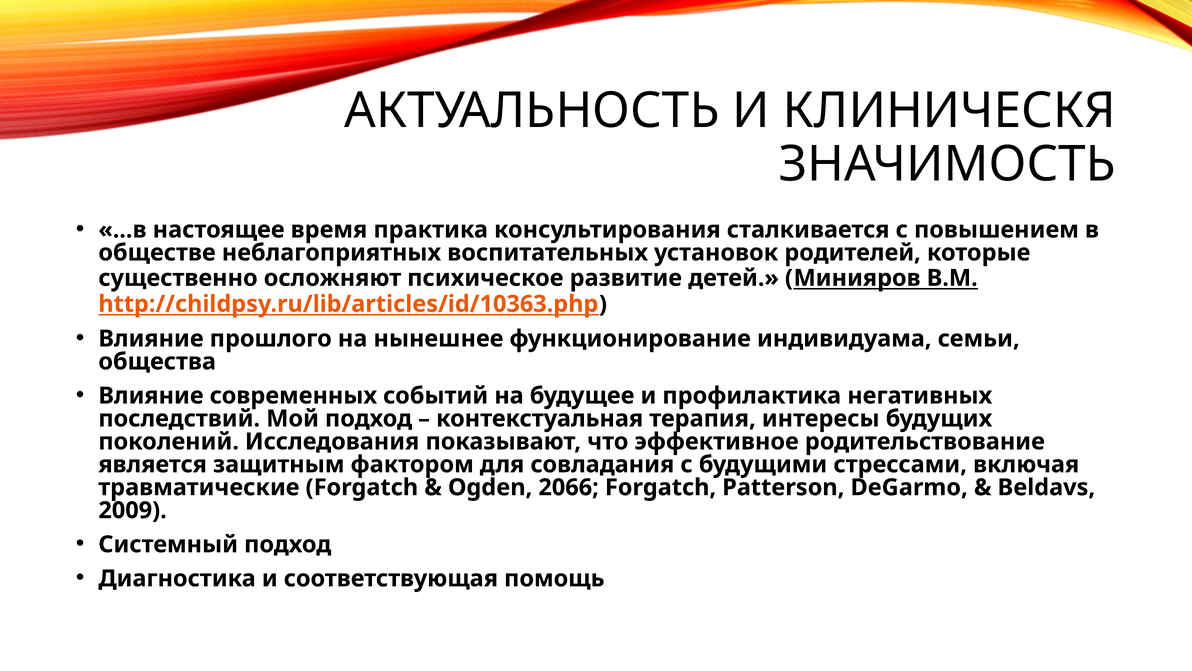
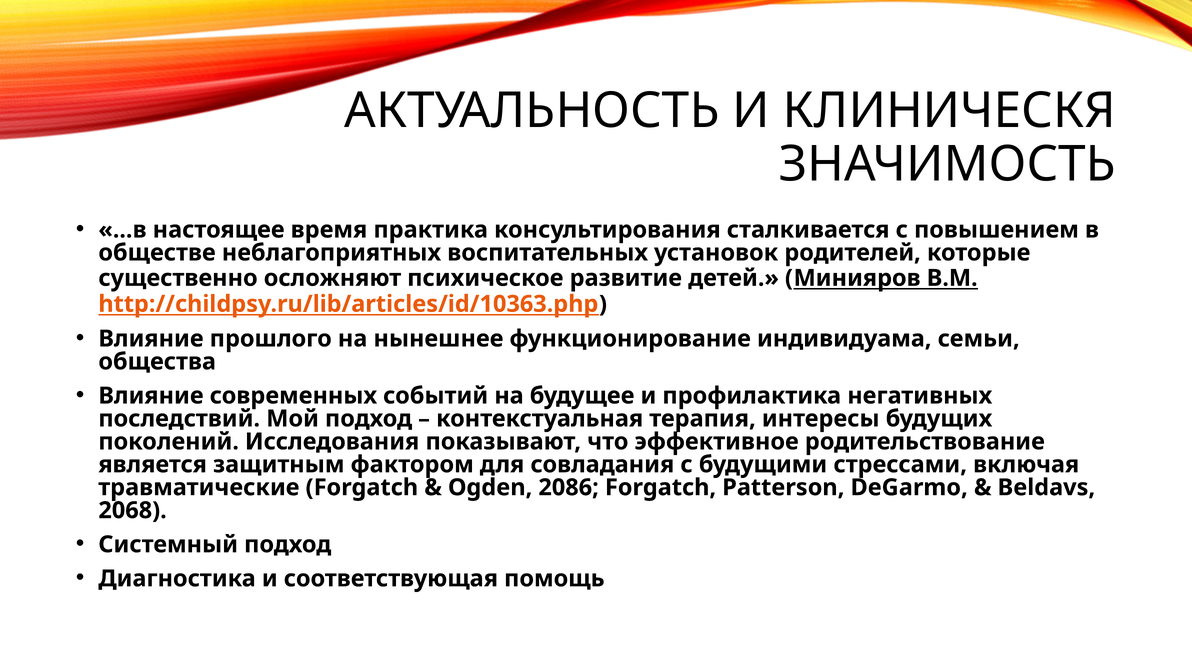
2066: 2066 -> 2086 (569, 487)
2009: 2009 -> 2068 (133, 510)
